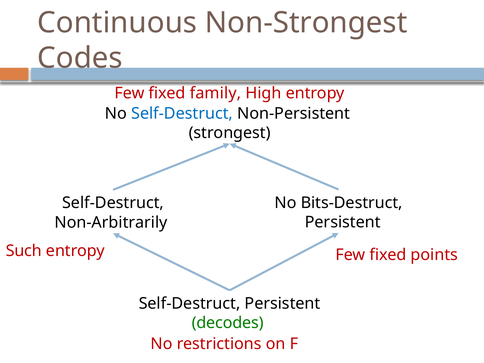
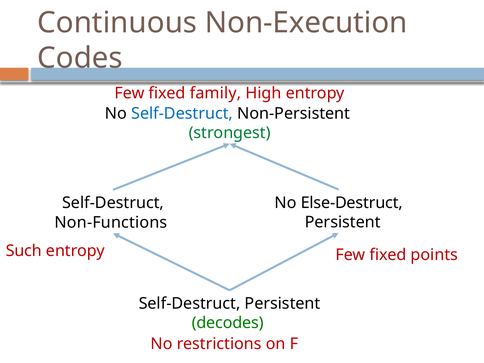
Non-Strongest: Non-Strongest -> Non-Execution (306, 23)
strongest colour: black -> green (230, 133)
Bits-Destruct: Bits-Destruct -> Else-Destruct (352, 203)
Non-Arbitrarily: Non-Arbitrarily -> Non-Functions (111, 222)
